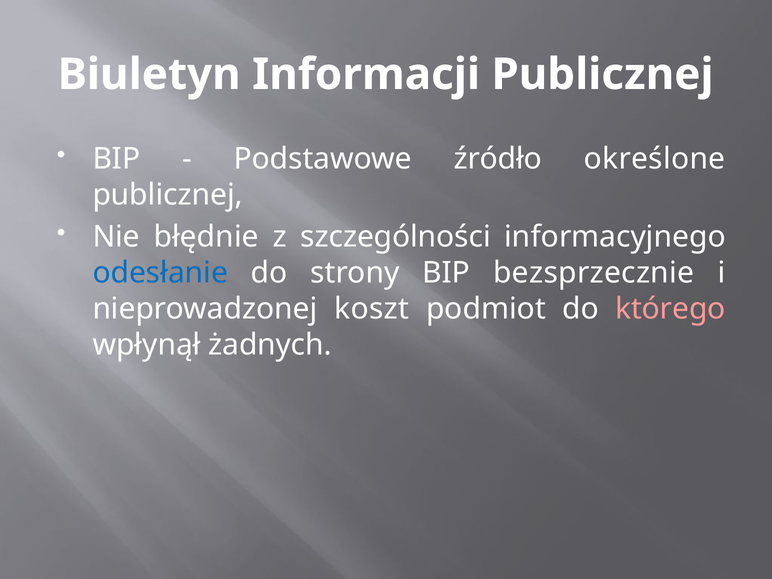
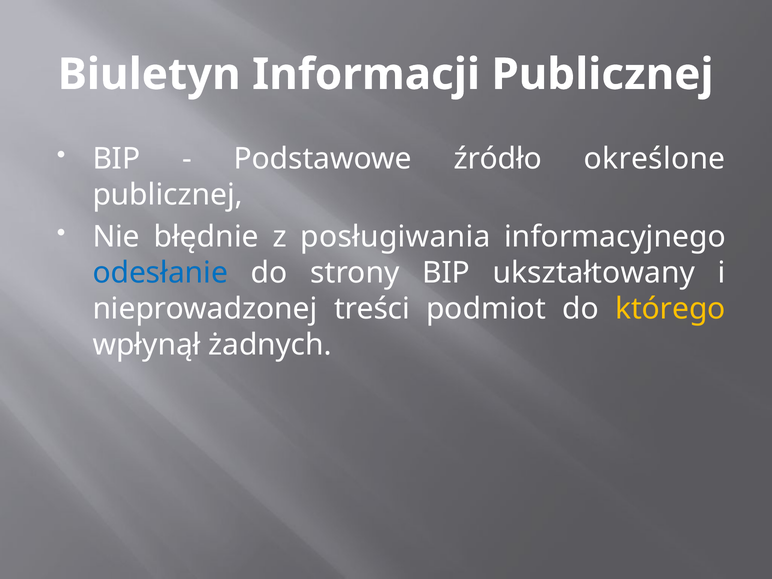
szczególności: szczególności -> posługiwania (395, 237)
bezsprzecznie: bezsprzecznie -> ukształtowany (594, 273)
koszt: koszt -> treści (372, 309)
którego colour: pink -> yellow (670, 309)
